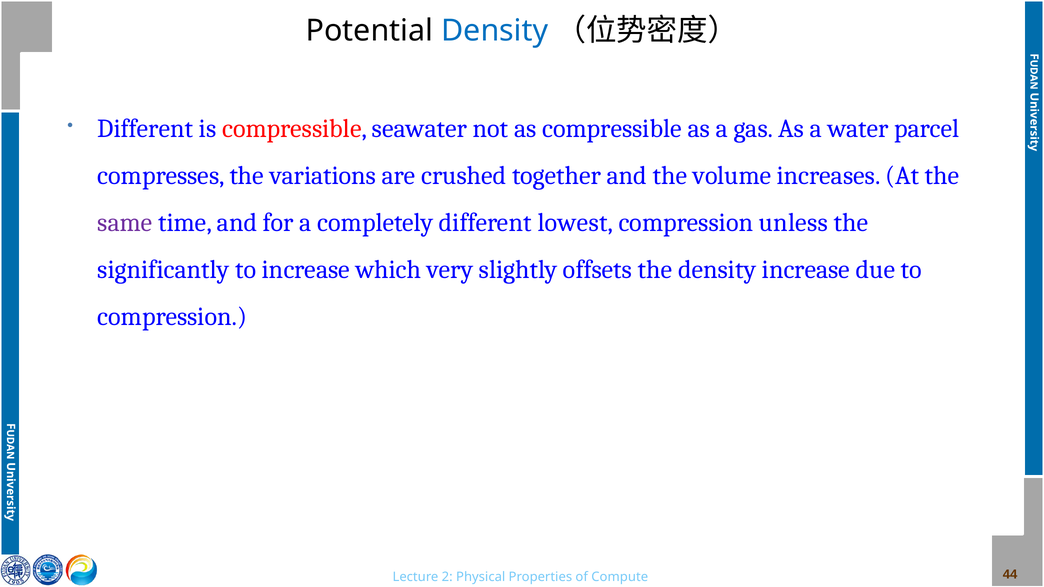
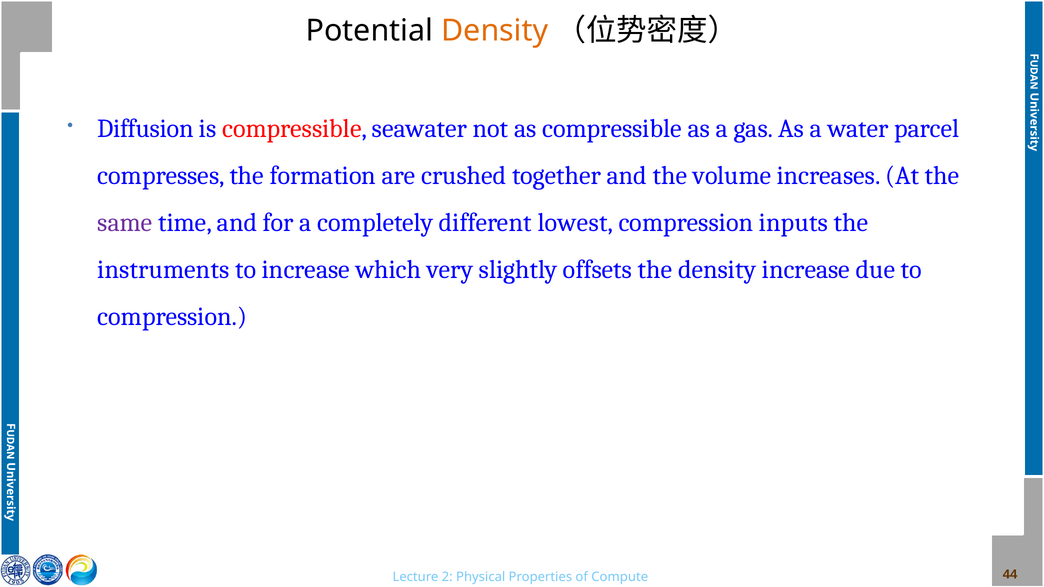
Density colour: blue -> orange (495, 31)
Different: Different -> Diffusion (145, 129)
variations: variations -> formation (323, 176)
unless: unless -> inputs (793, 223)
significantly: significantly -> instruments (163, 270)
